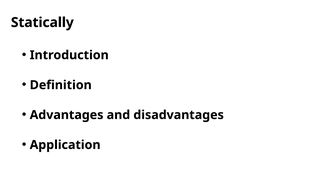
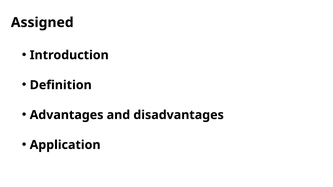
Statically: Statically -> Assigned (42, 23)
